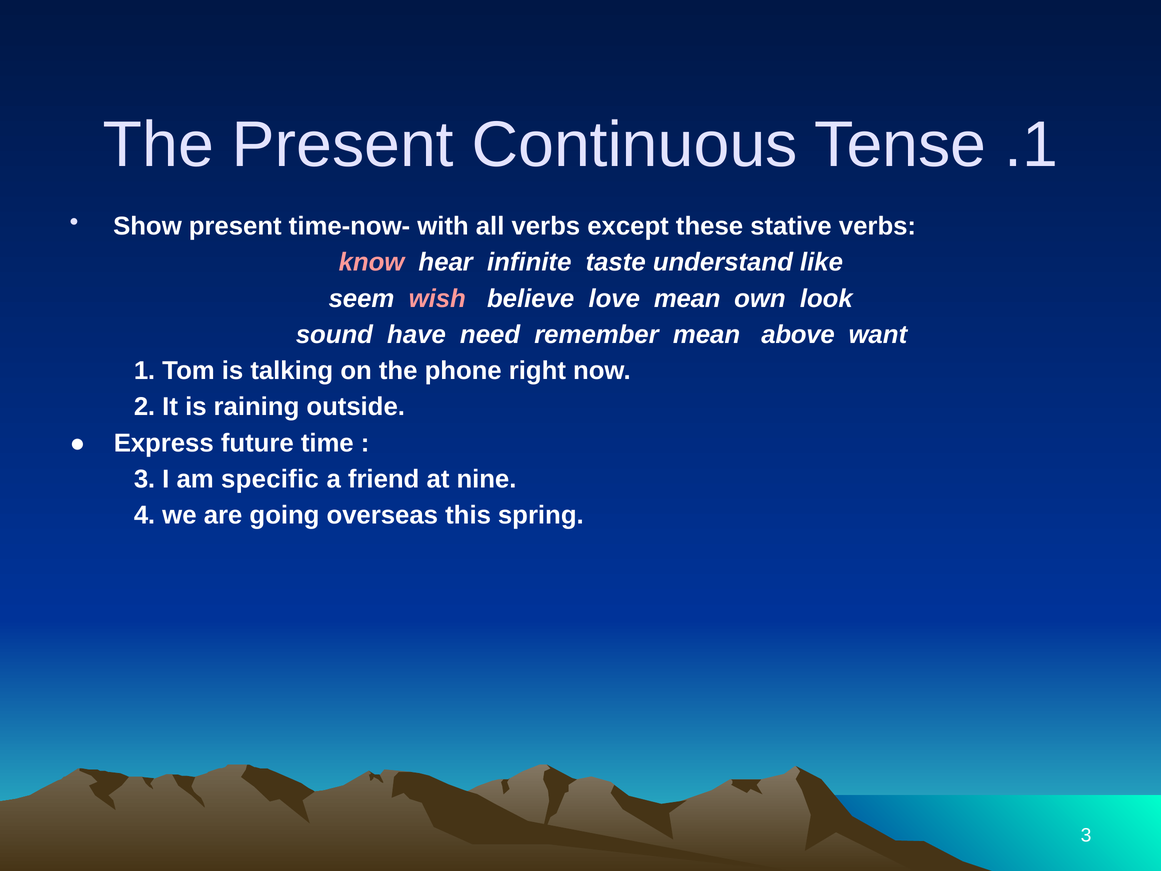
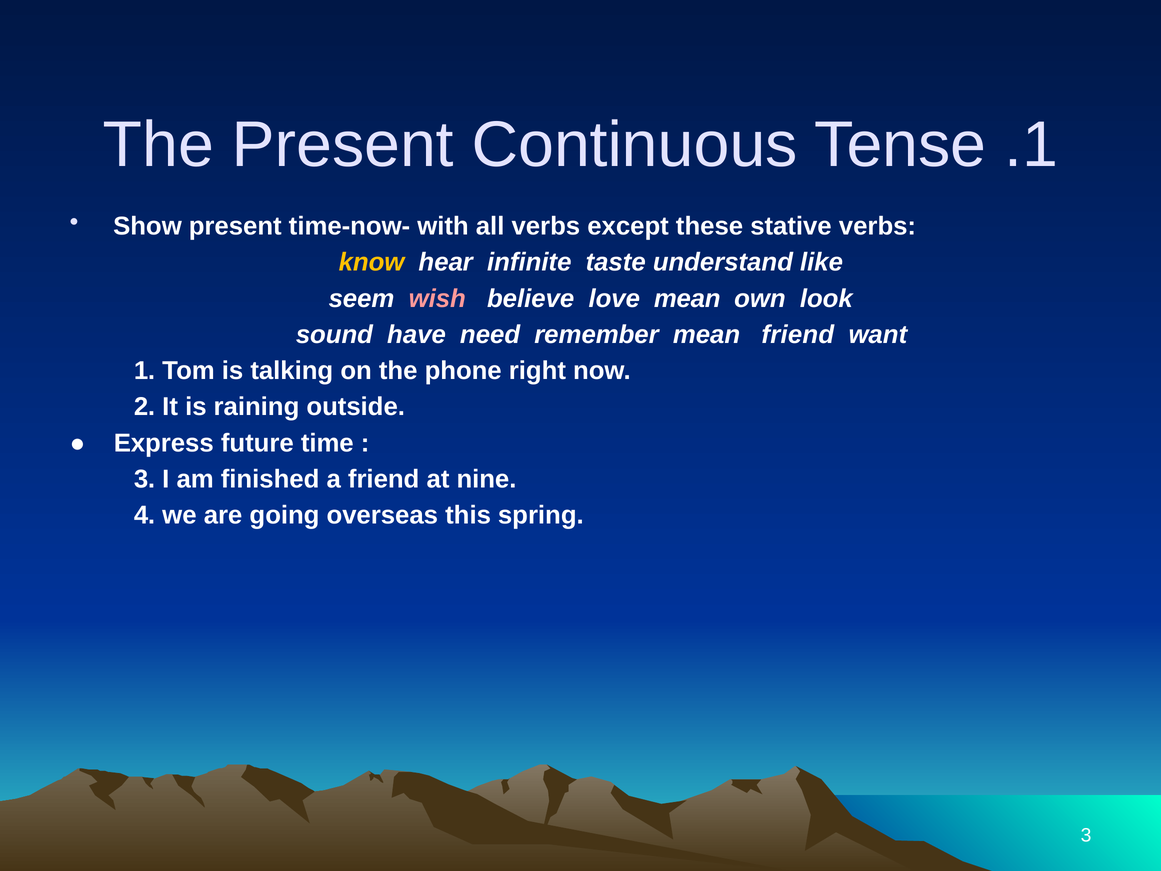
know colour: pink -> yellow (372, 262)
mean above: above -> friend (798, 335)
specific: specific -> finished (270, 479)
